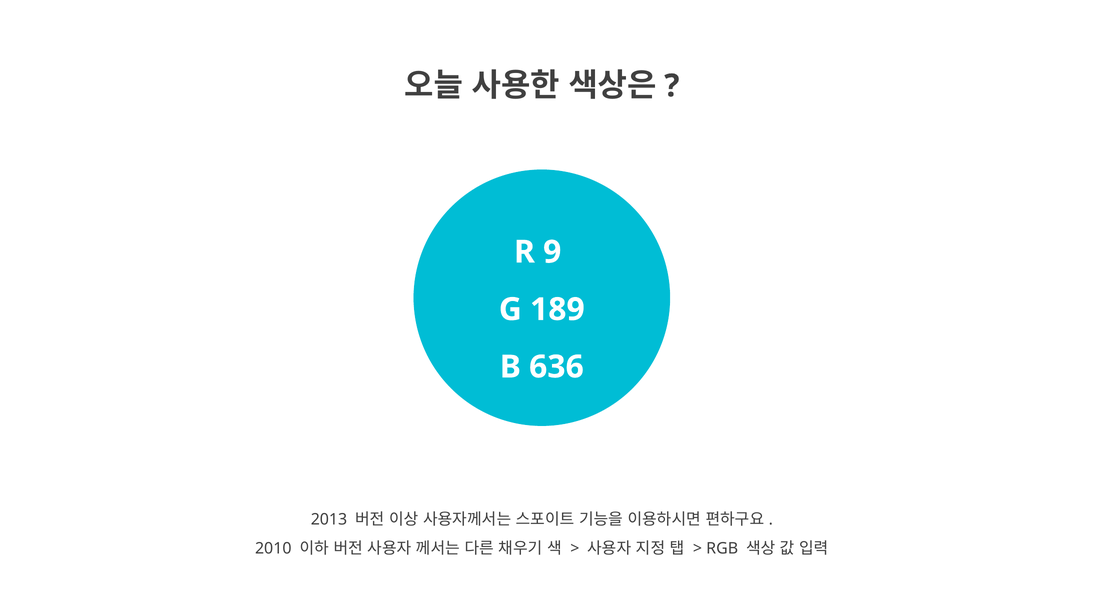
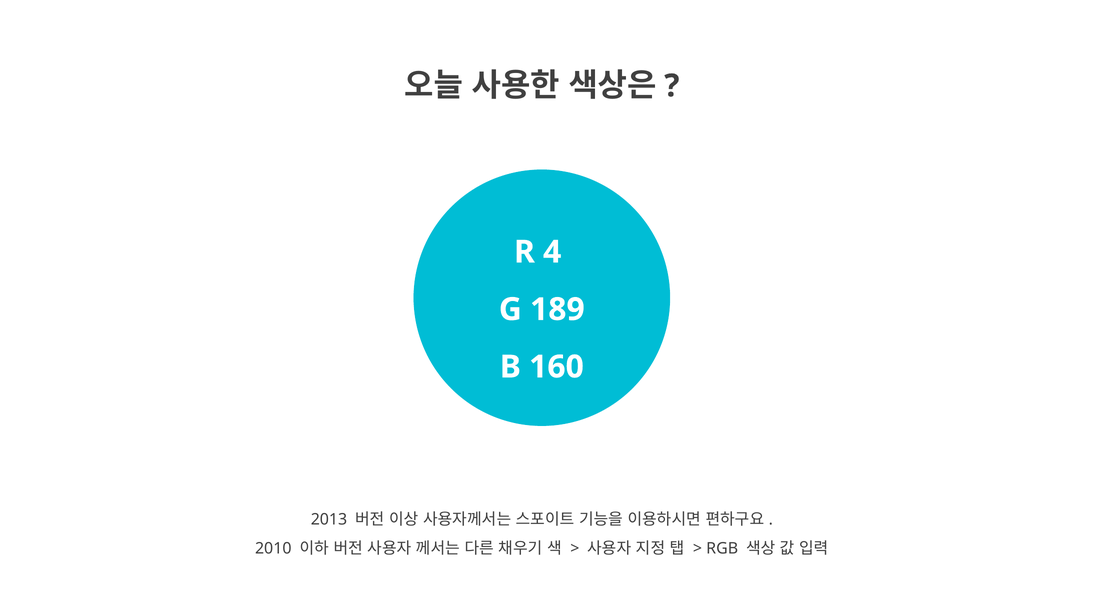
9: 9 -> 4 (552, 252)
636: 636 -> 160 (556, 367)
